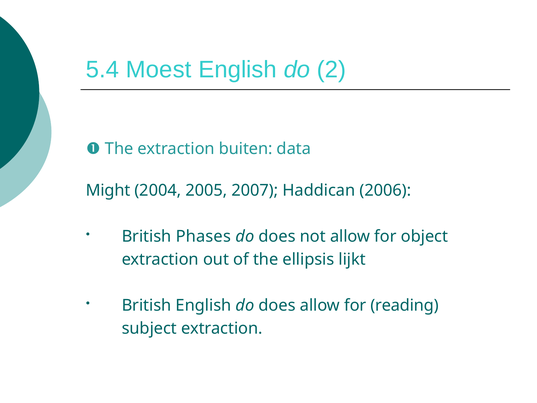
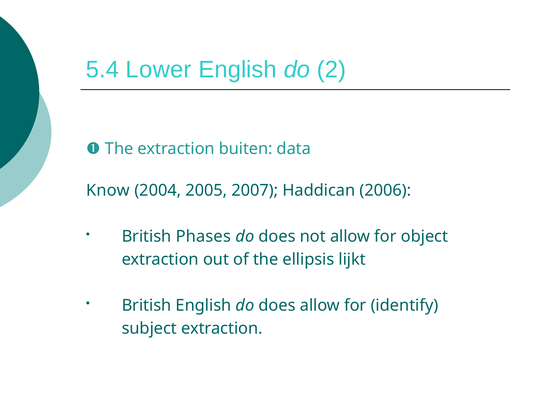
Moest: Moest -> Lower (159, 69)
Might: Might -> Know (108, 190)
reading: reading -> identify (405, 305)
